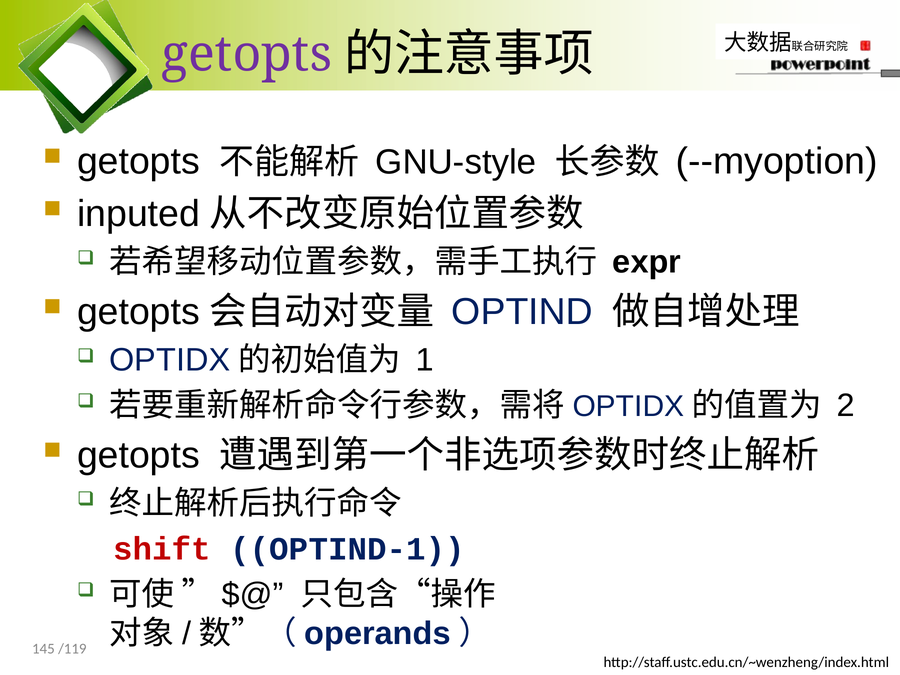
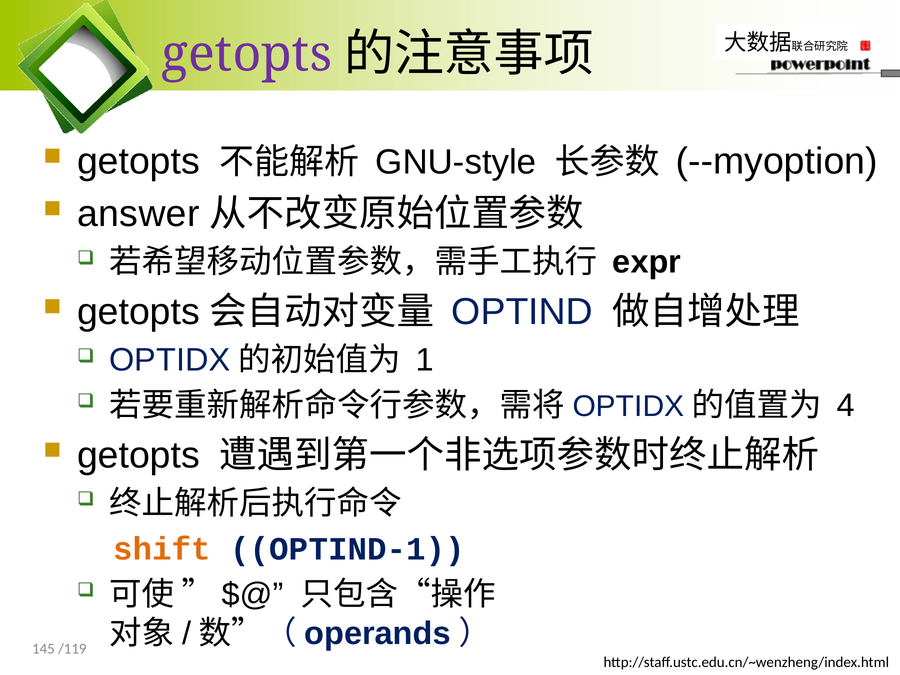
inputed: inputed -> answer (138, 214)
2: 2 -> 4 (846, 406)
shift colour: red -> orange (162, 549)
